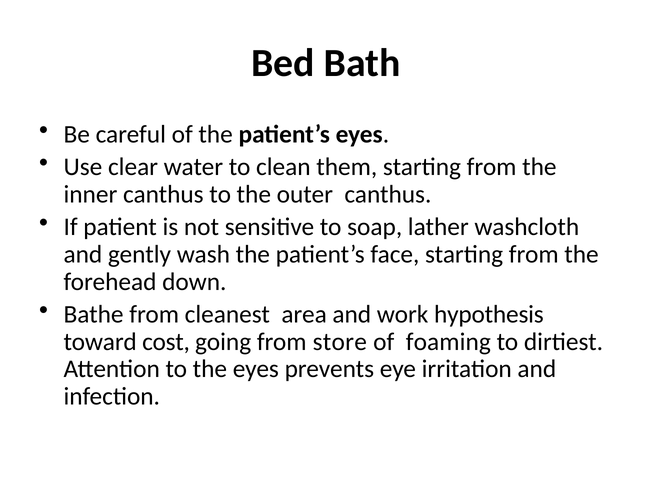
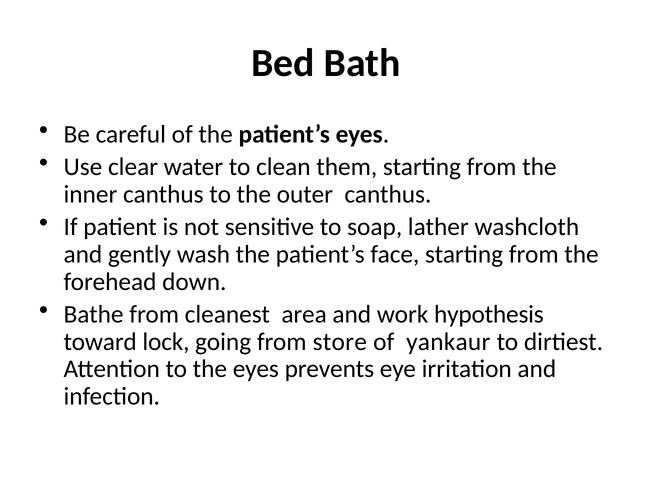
cost: cost -> lock (166, 342)
foaming: foaming -> yankaur (448, 342)
